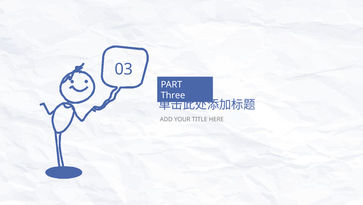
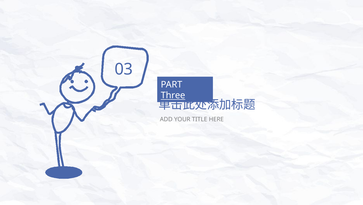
Three underline: none -> present (173, 95)
